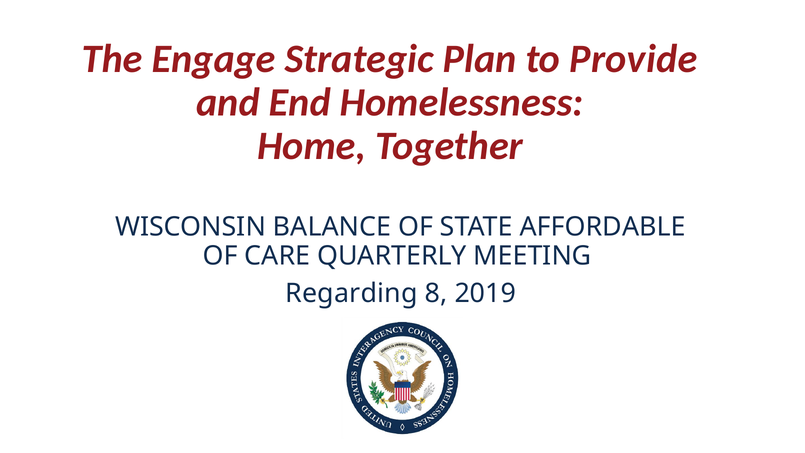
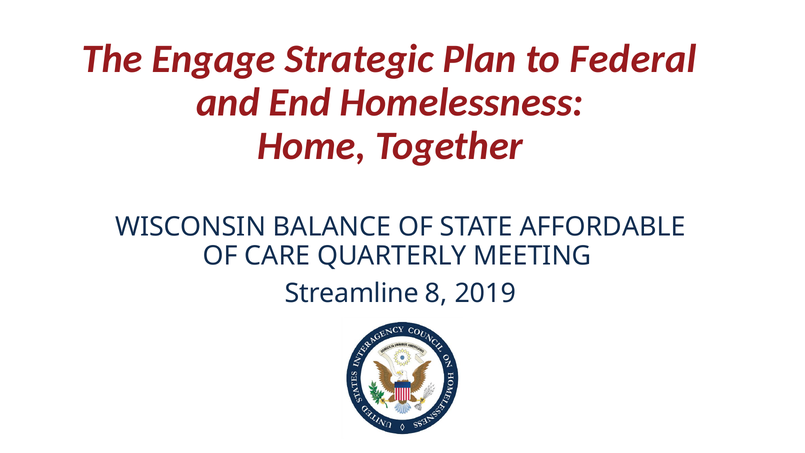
Provide: Provide -> Federal (633, 59)
Regarding: Regarding -> Streamline (352, 293)
